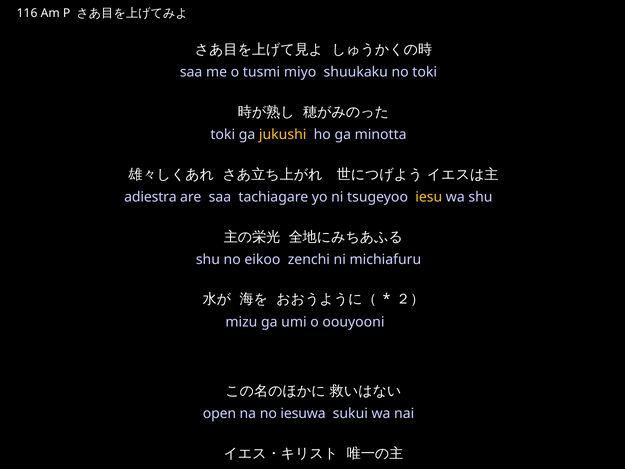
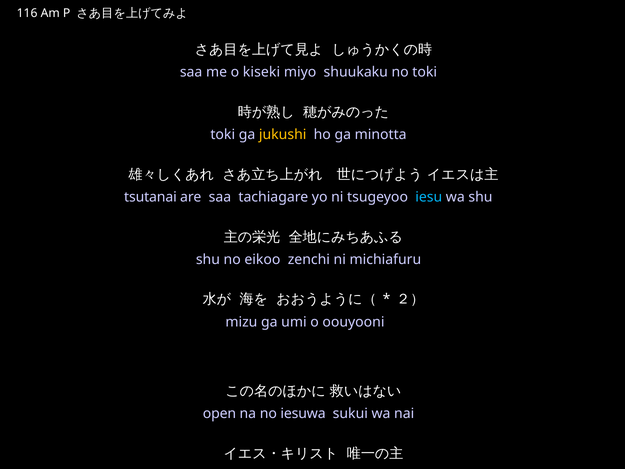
tusmi: tusmi -> kiseki (262, 72)
adiestra: adiestra -> tsutanai (150, 197)
iesu colour: yellow -> light blue (429, 197)
